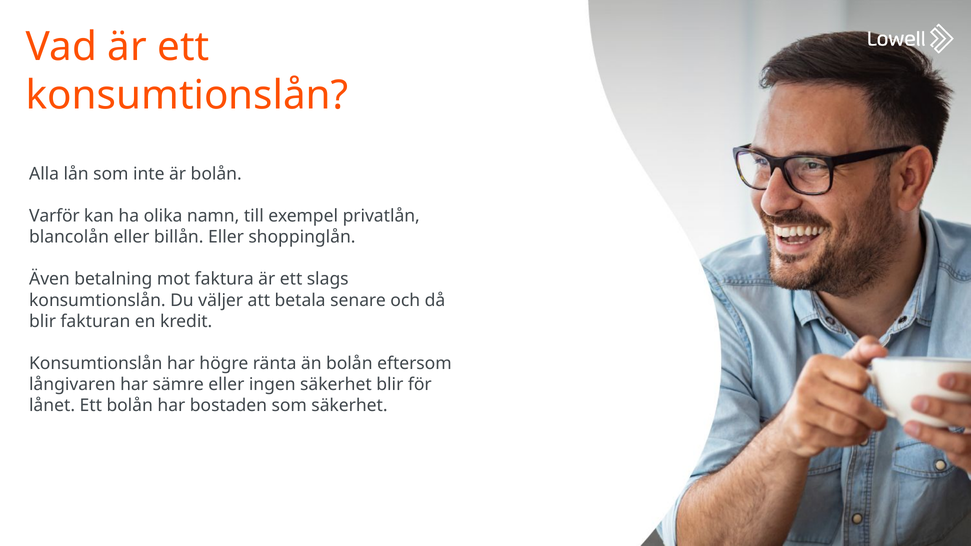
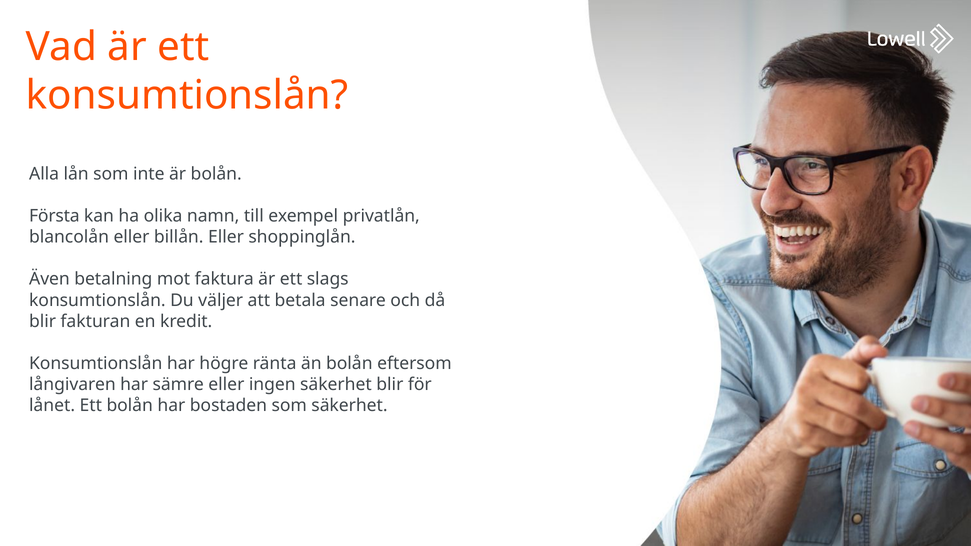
Varför: Varför -> Första (54, 216)
